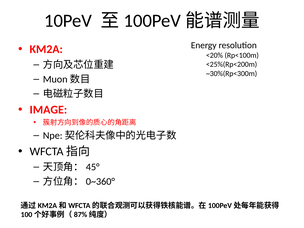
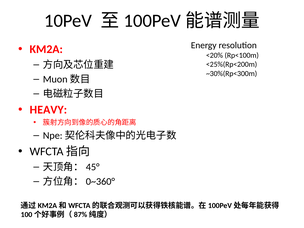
IMAGE: IMAGE -> HEAVY (48, 110)
